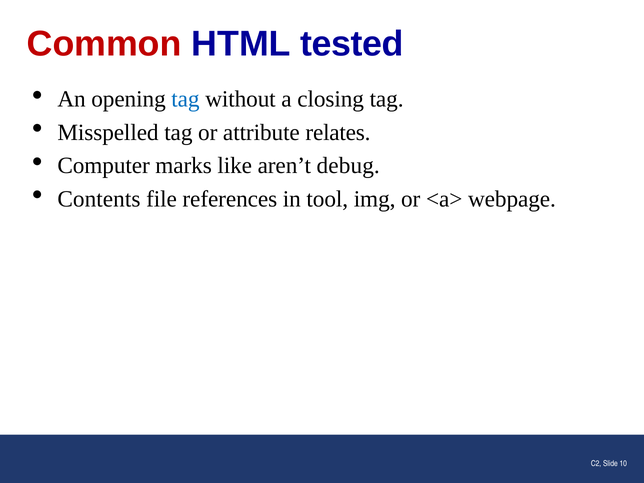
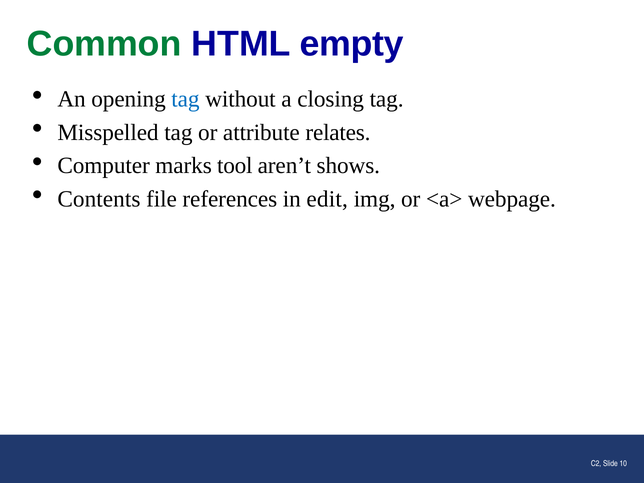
Common colour: red -> green (104, 44)
tested: tested -> empty (352, 44)
like: like -> tool (235, 166)
debug: debug -> shows (348, 166)
tool: tool -> edit (327, 199)
